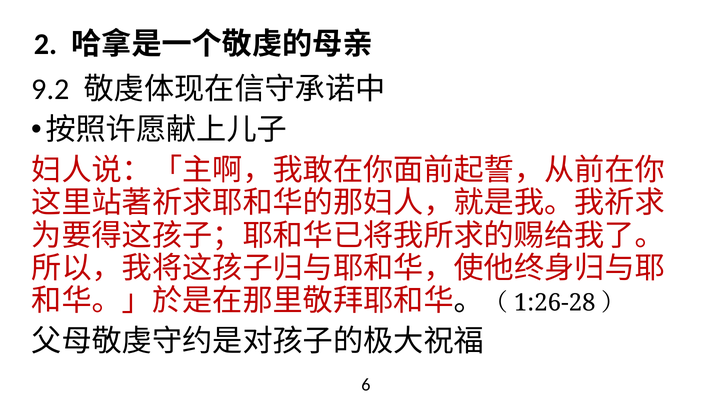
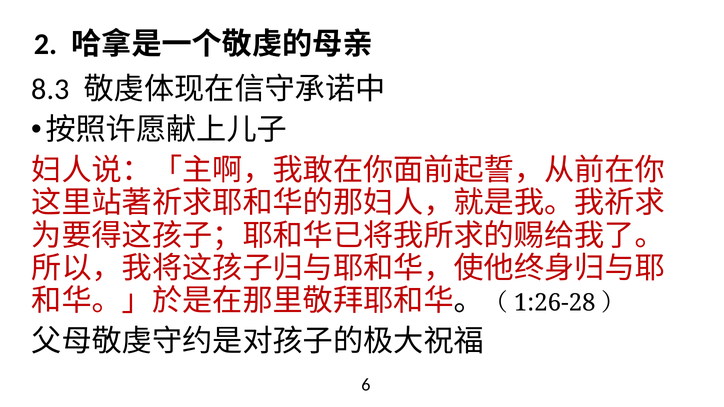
9.2: 9.2 -> 8.3 (51, 89)
